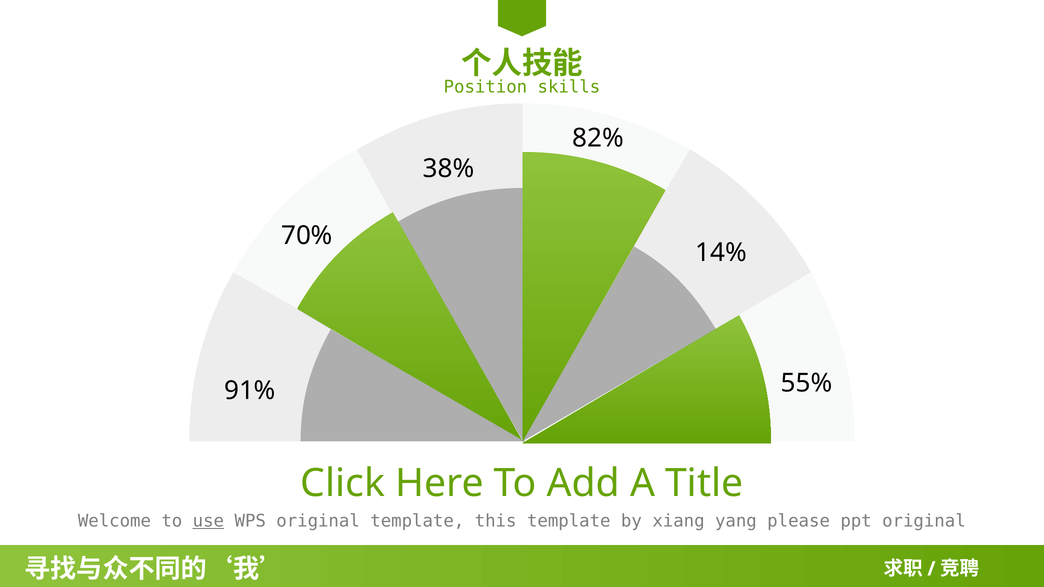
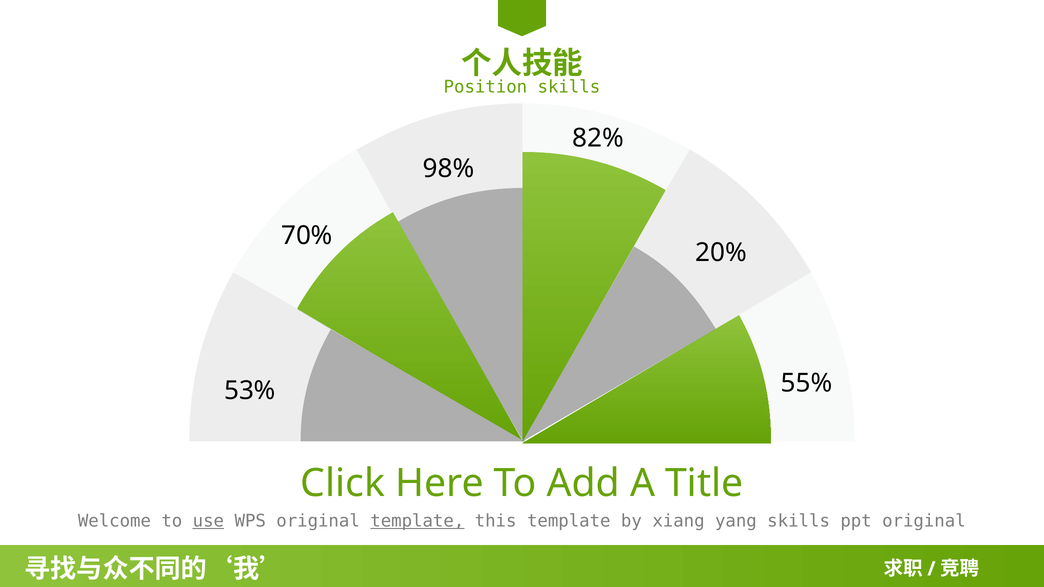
38%: 38% -> 98% (449, 169)
14%: 14% -> 20% (721, 253)
91%: 91% -> 53% (250, 391)
template underline: none -> present (417, 521)
yang please: please -> skills (799, 521)
